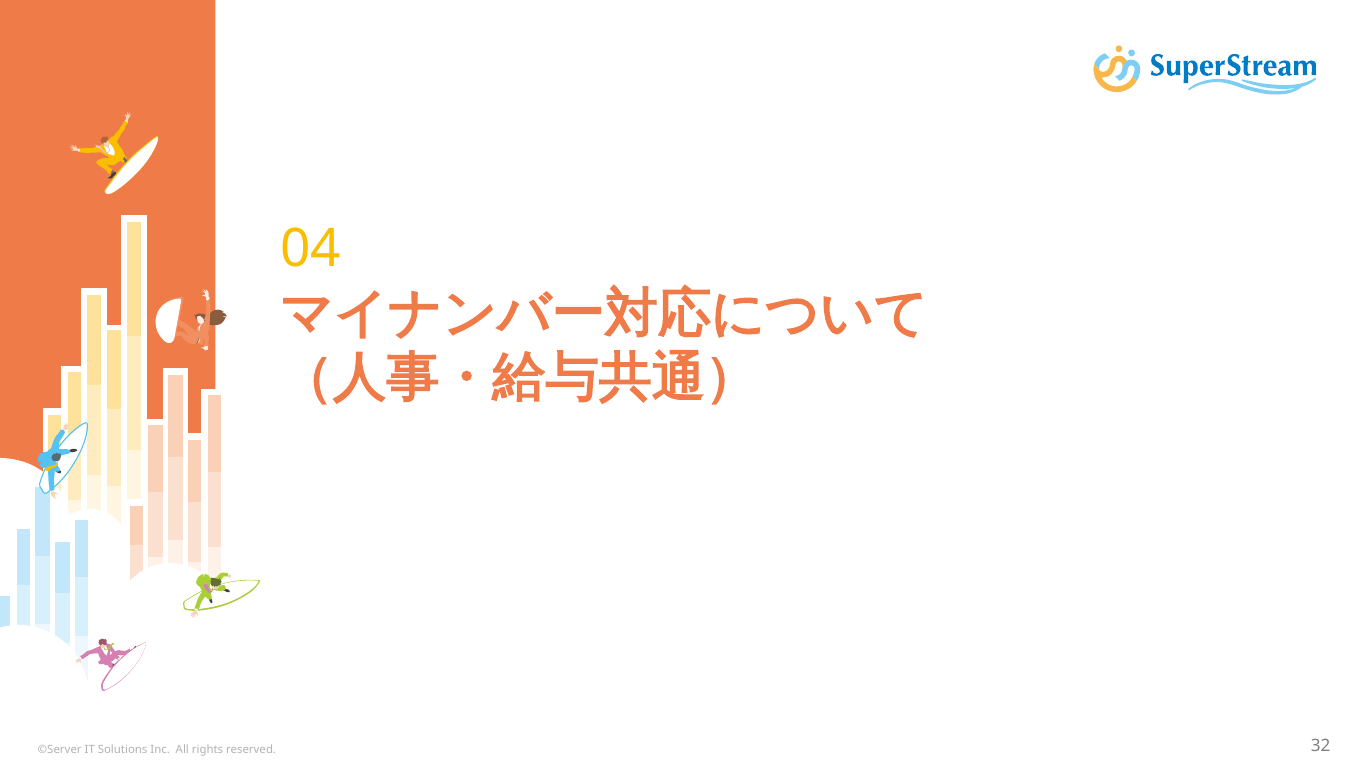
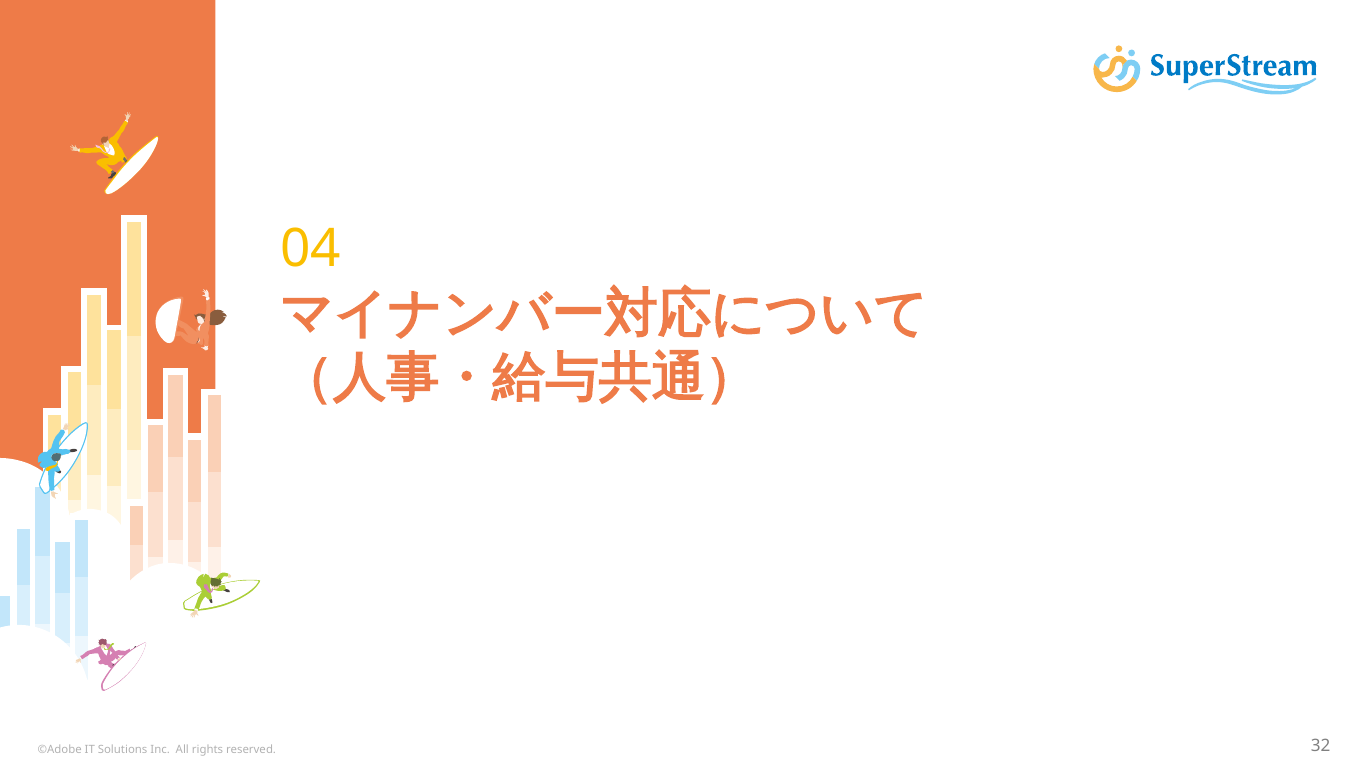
©Server: ©Server -> ©Adobe (60, 750)
